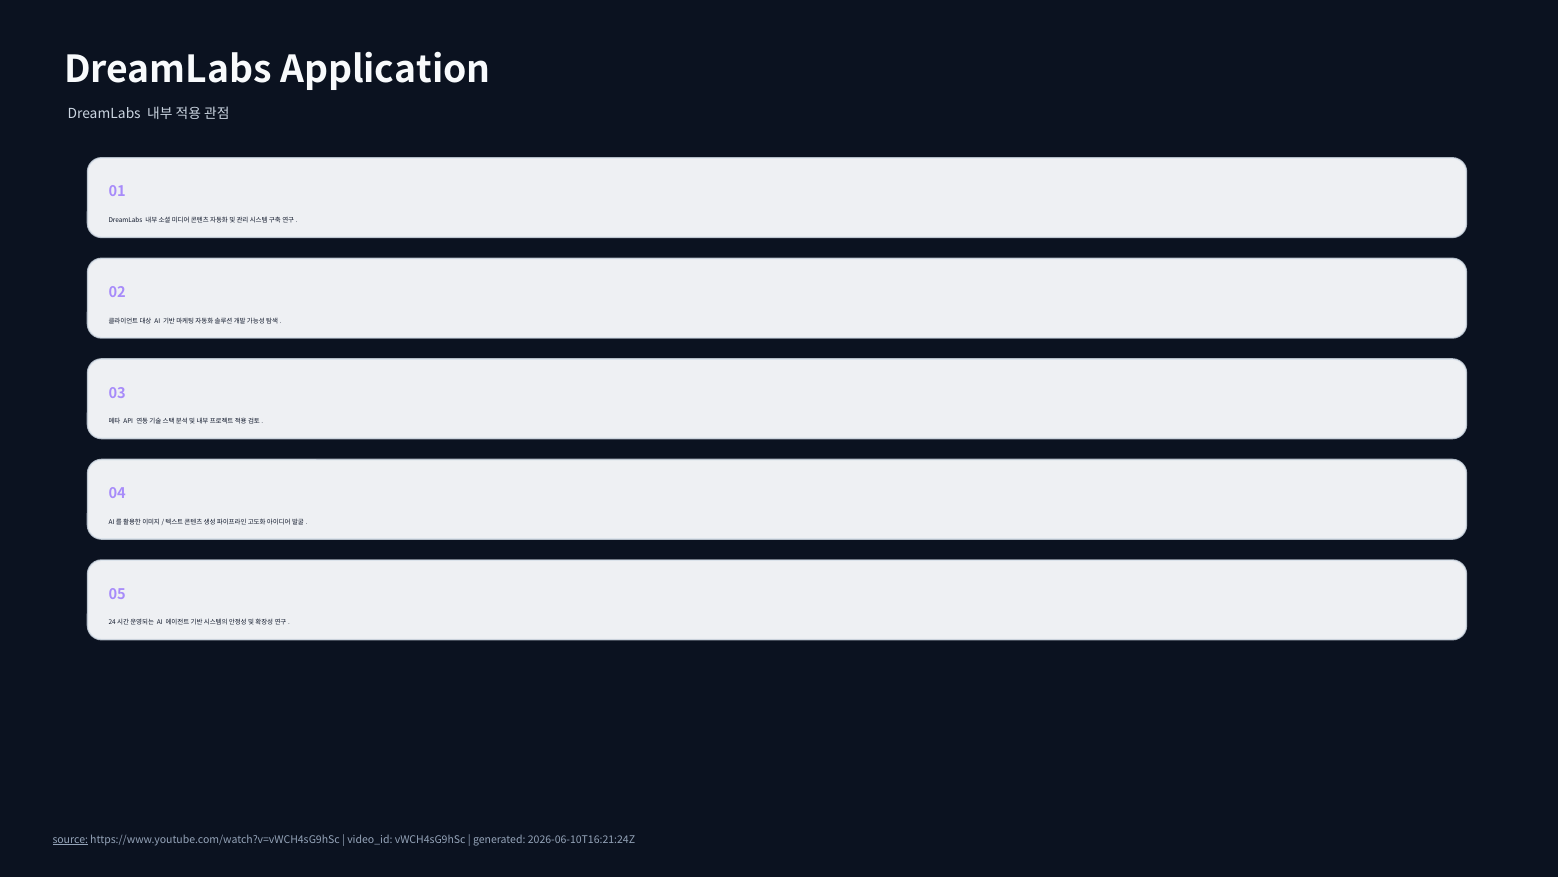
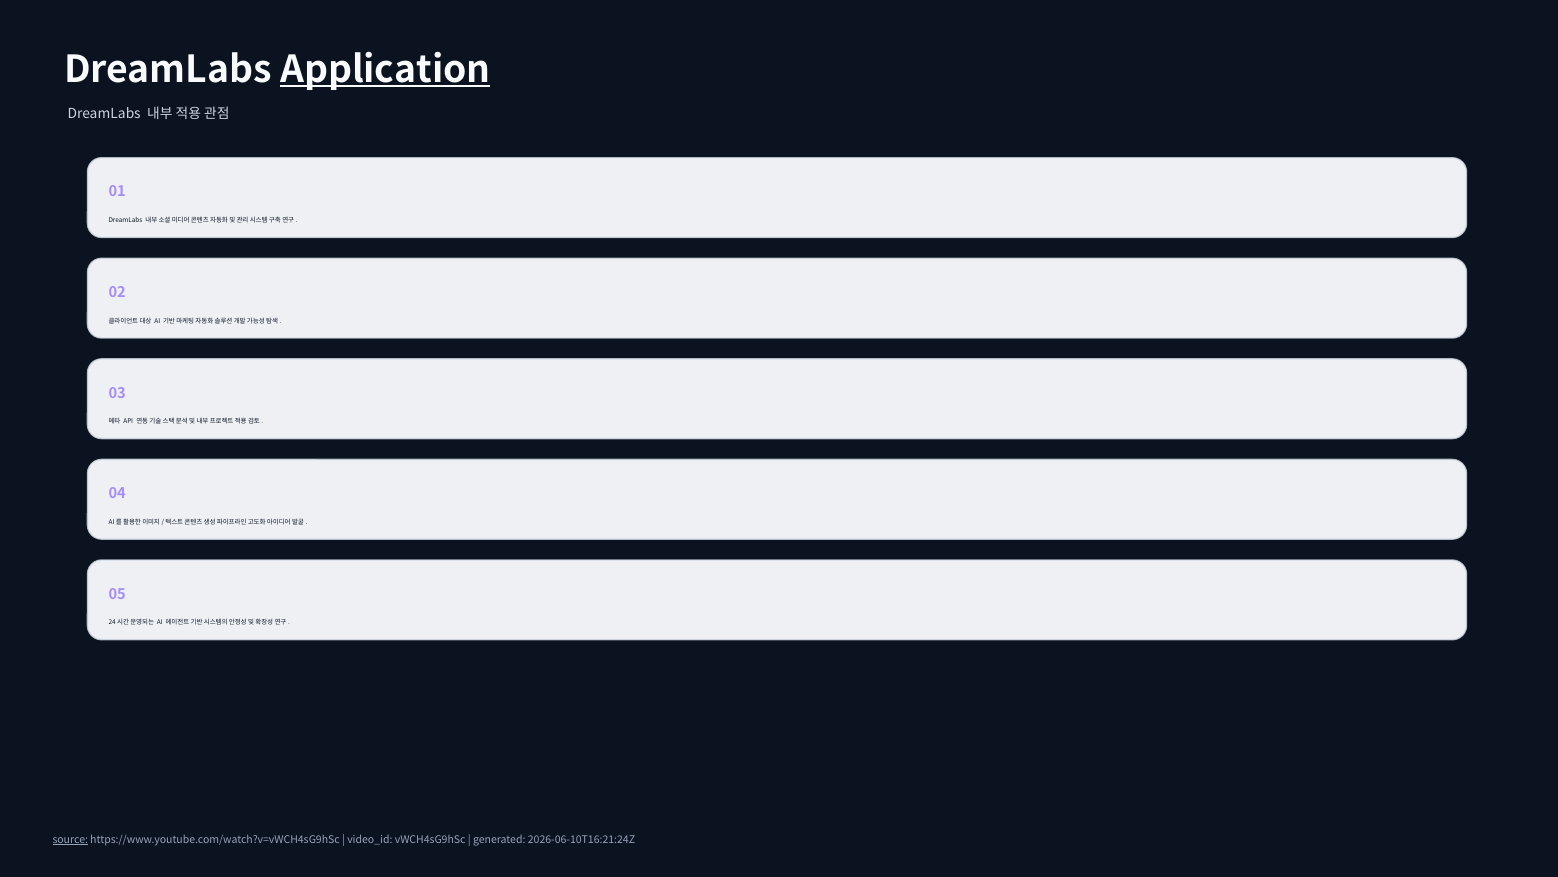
Application underline: none -> present (385, 70)
